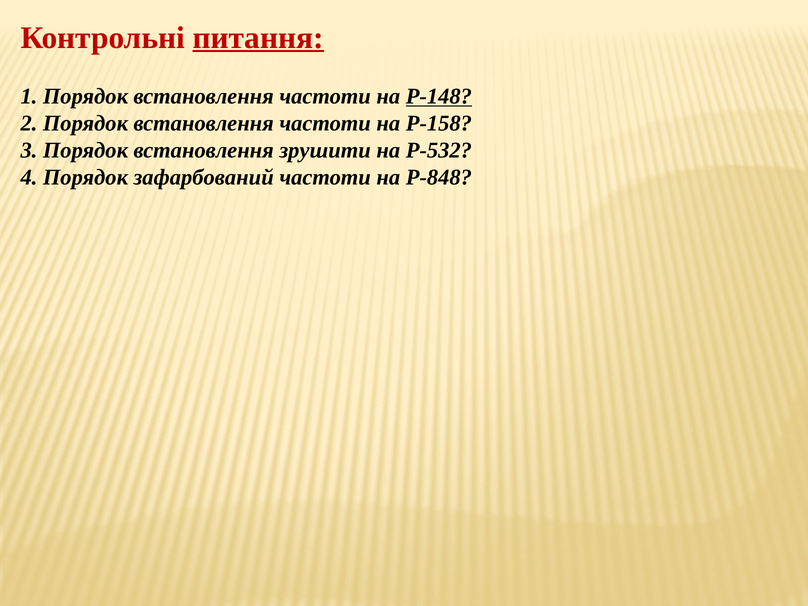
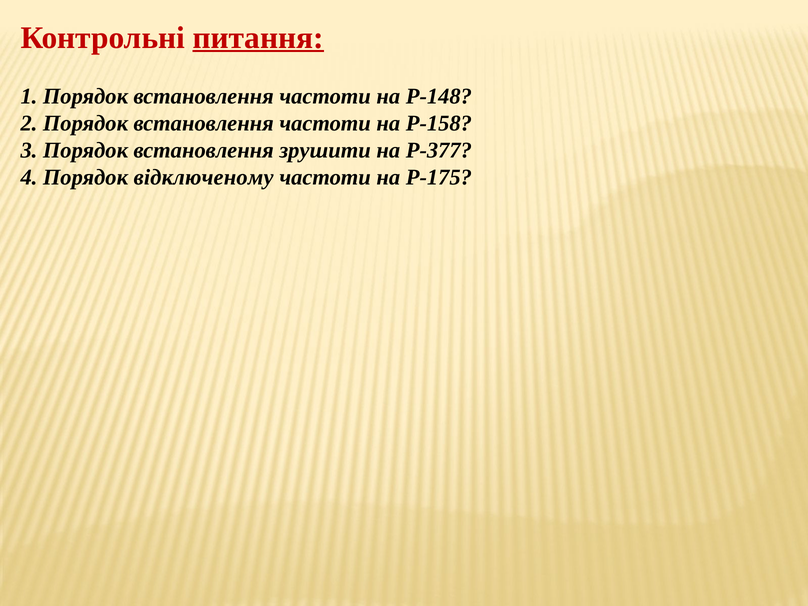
Р-148 underline: present -> none (439, 96)
Р-532: Р-532 -> Р-377 (439, 150)
зафарбований: зафарбований -> відключеному (204, 177)
Р-848: Р-848 -> Р-175 (439, 177)
